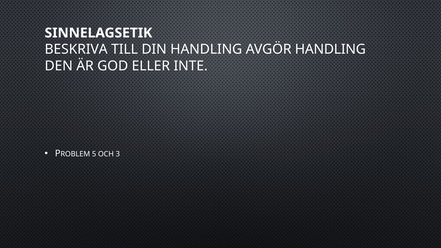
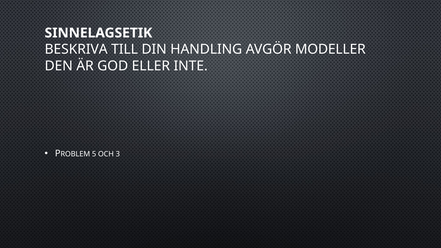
AVGÖR HANDLING: HANDLING -> MODELLER (330, 49)
